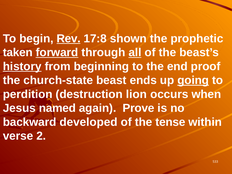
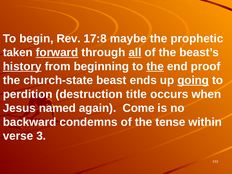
Rev underline: present -> none (69, 39)
shown: shown -> maybe (128, 39)
the underline: none -> present (155, 66)
lion: lion -> title (136, 94)
Prove: Prove -> Come (139, 108)
developed: developed -> condemns (89, 122)
2: 2 -> 3 (41, 136)
